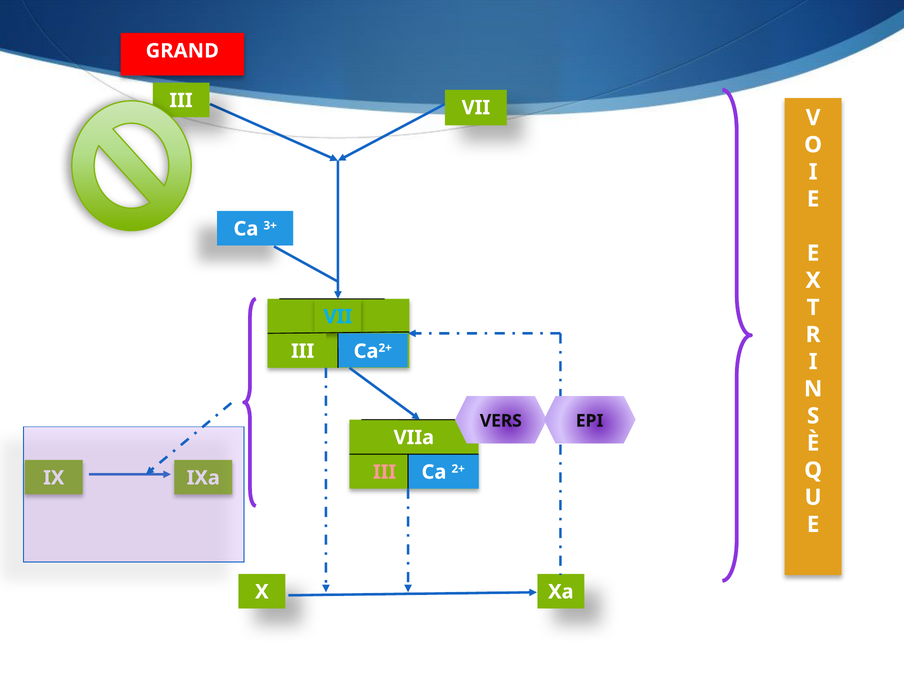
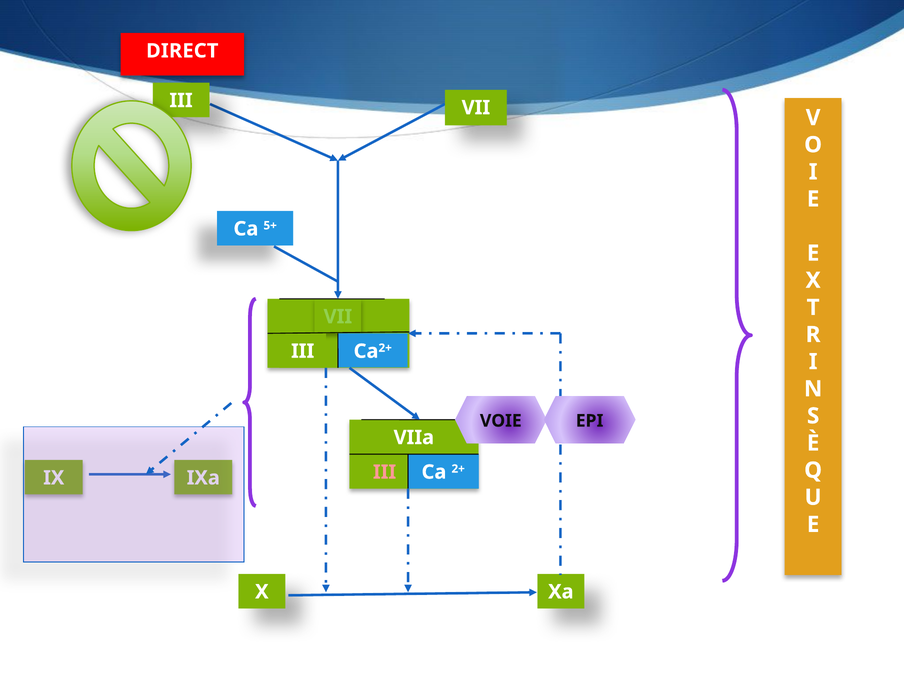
GRAND: GRAND -> DIRECT (182, 51)
3+: 3+ -> 5+ (270, 226)
VII colour: light blue -> light green (338, 317)
VERS: VERS -> VOIE (501, 421)
